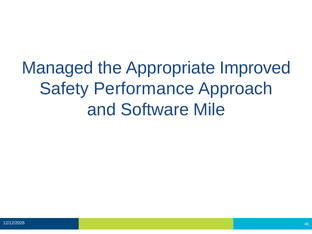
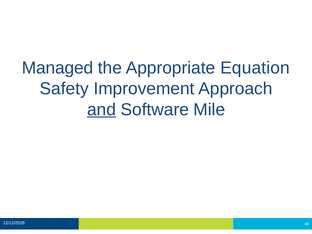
Improved: Improved -> Equation (255, 68)
Performance: Performance -> Improvement (144, 89)
and underline: none -> present (101, 110)
